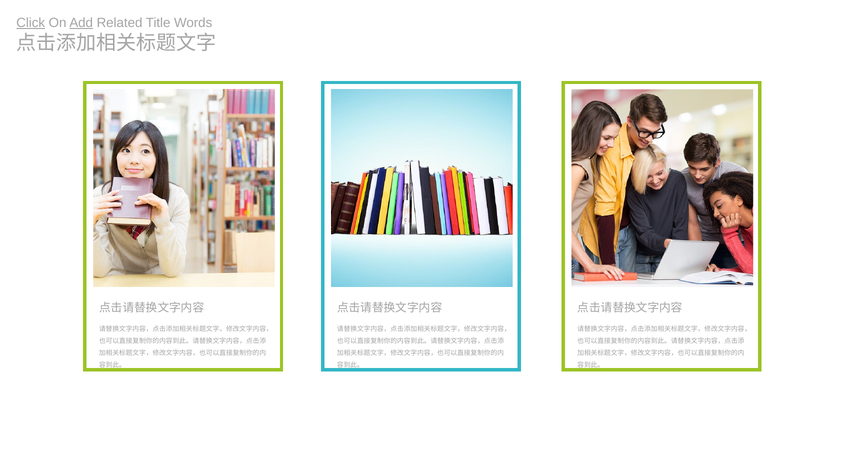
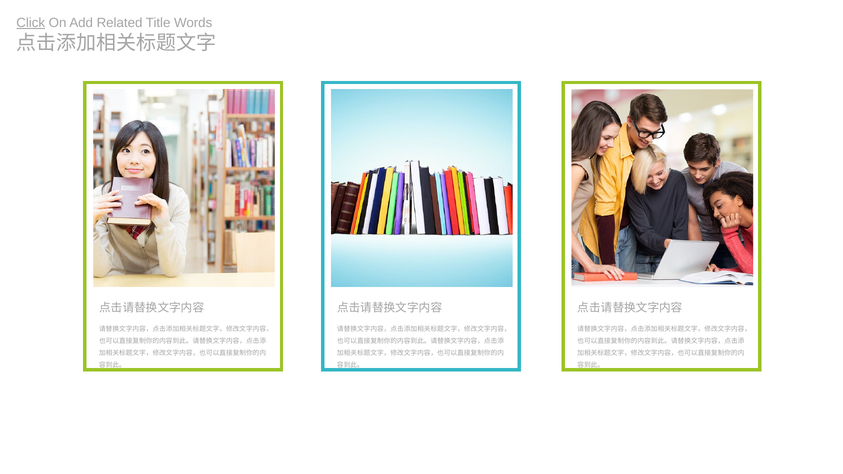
Add underline: present -> none (81, 23)
